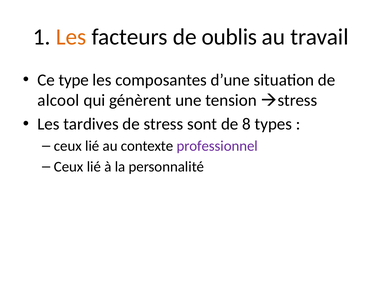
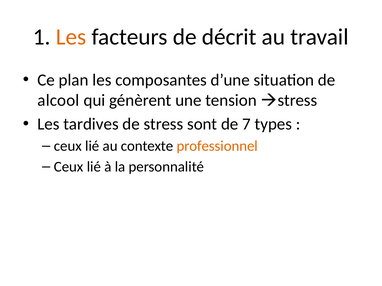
oublis: oublis -> décrit (229, 37)
type: type -> plan (74, 80)
8: 8 -> 7 (247, 124)
professionnel colour: purple -> orange (217, 146)
